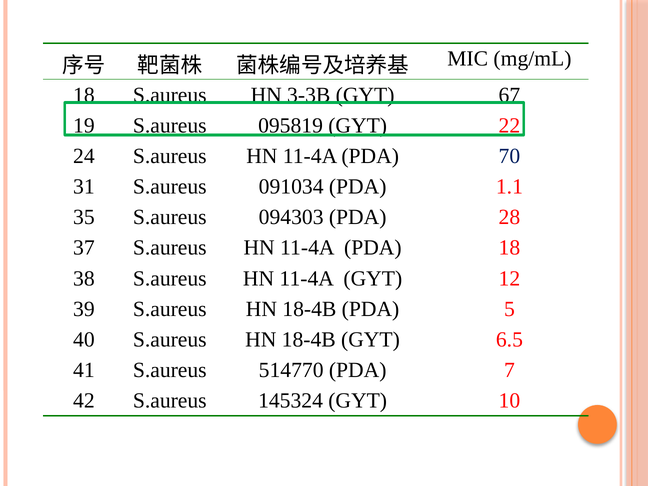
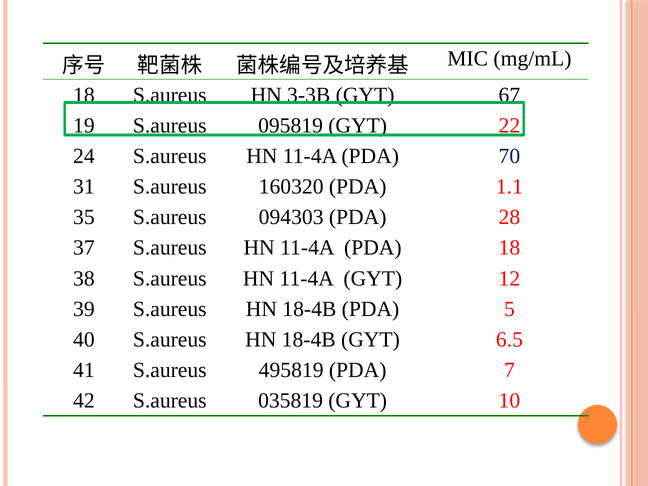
091034: 091034 -> 160320 (291, 187)
514770: 514770 -> 495819 (291, 370)
145324: 145324 -> 035819 (291, 401)
